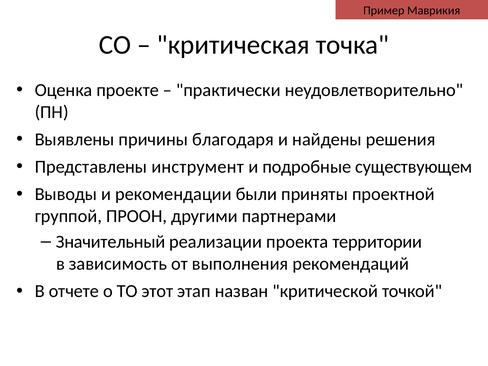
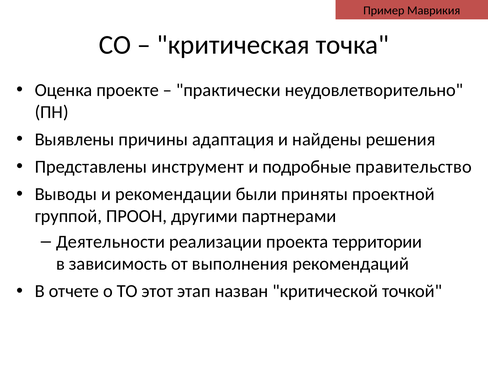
благодаря: благодаря -> адаптация (233, 139)
существующем: существующем -> правительство (414, 167)
Значительный: Значительный -> Деятельности (111, 242)
